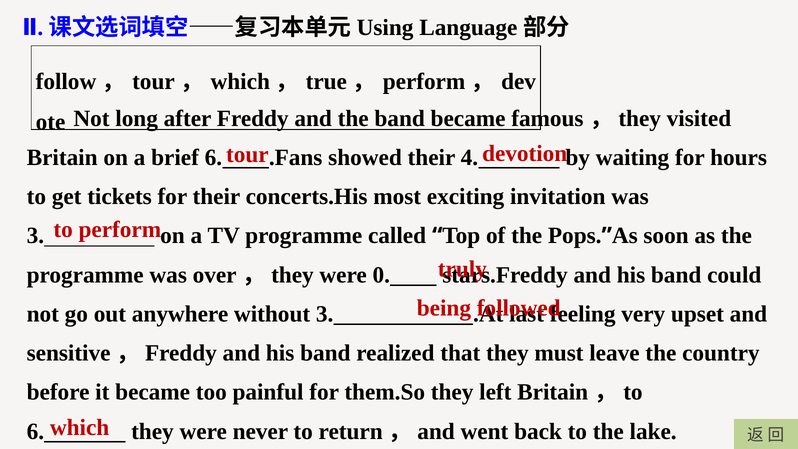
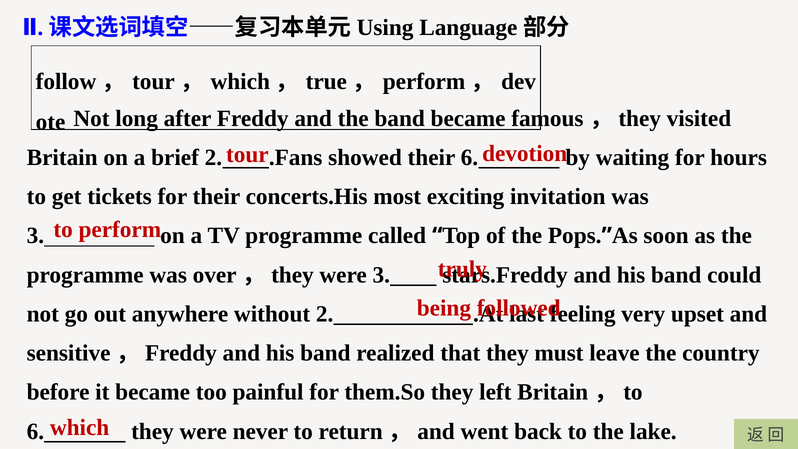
brief 6: 6 -> 2 (213, 158)
their 4: 4 -> 6 (469, 158)
were 0: 0 -> 3 (381, 275)
without 3: 3 -> 2 (325, 314)
